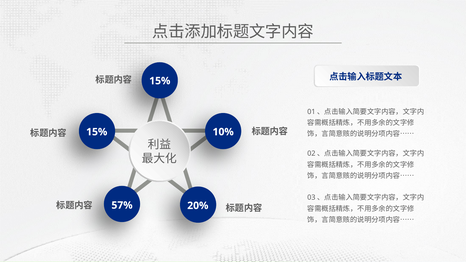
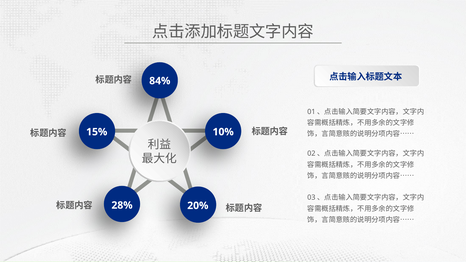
15%: 15% -> 84% (160, 81)
57%: 57% -> 28% (122, 205)
